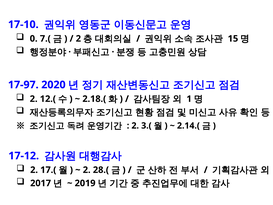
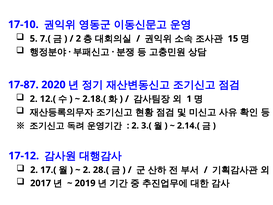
0: 0 -> 5 (34, 39)
17-97: 17-97 -> 17-87 (23, 85)
